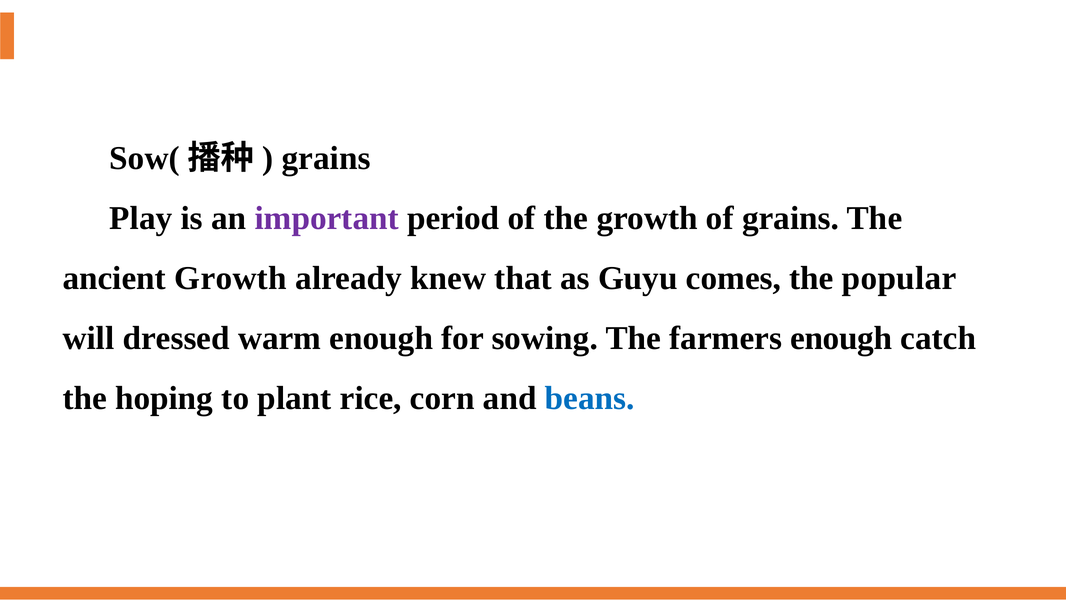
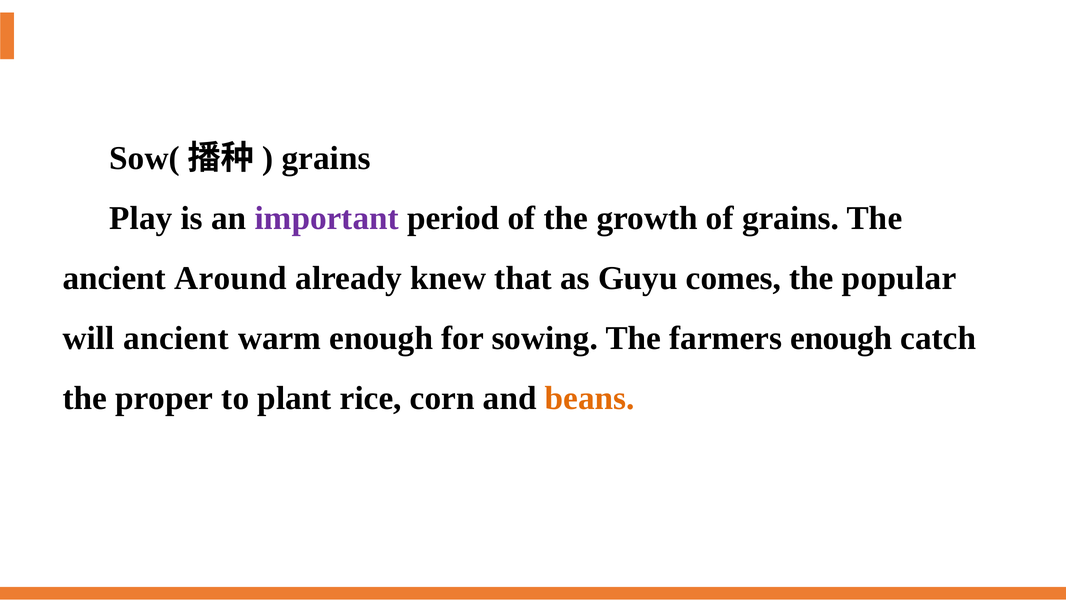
ancient Growth: Growth -> Around (231, 278)
will dressed: dressed -> ancient (176, 338)
hoping: hoping -> proper (164, 398)
beans colour: blue -> orange (590, 398)
